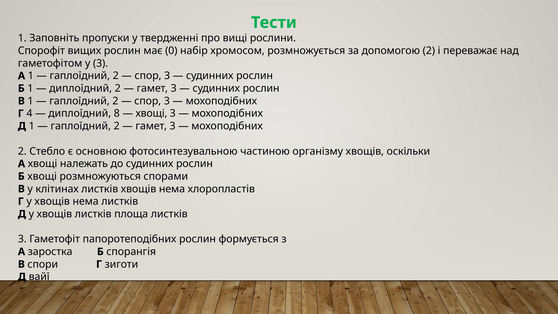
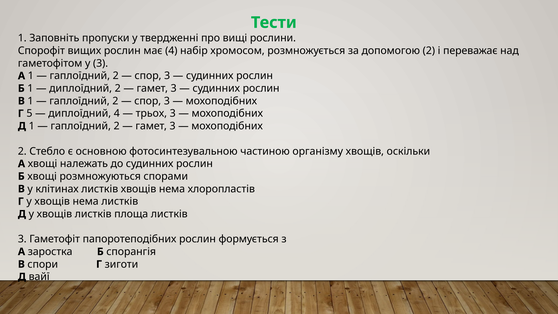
має 0: 0 -> 4 (171, 51)
4: 4 -> 5 (29, 113)
диплоїдний 8: 8 -> 4 (117, 113)
хвощі: хвощі -> трьох (151, 113)
